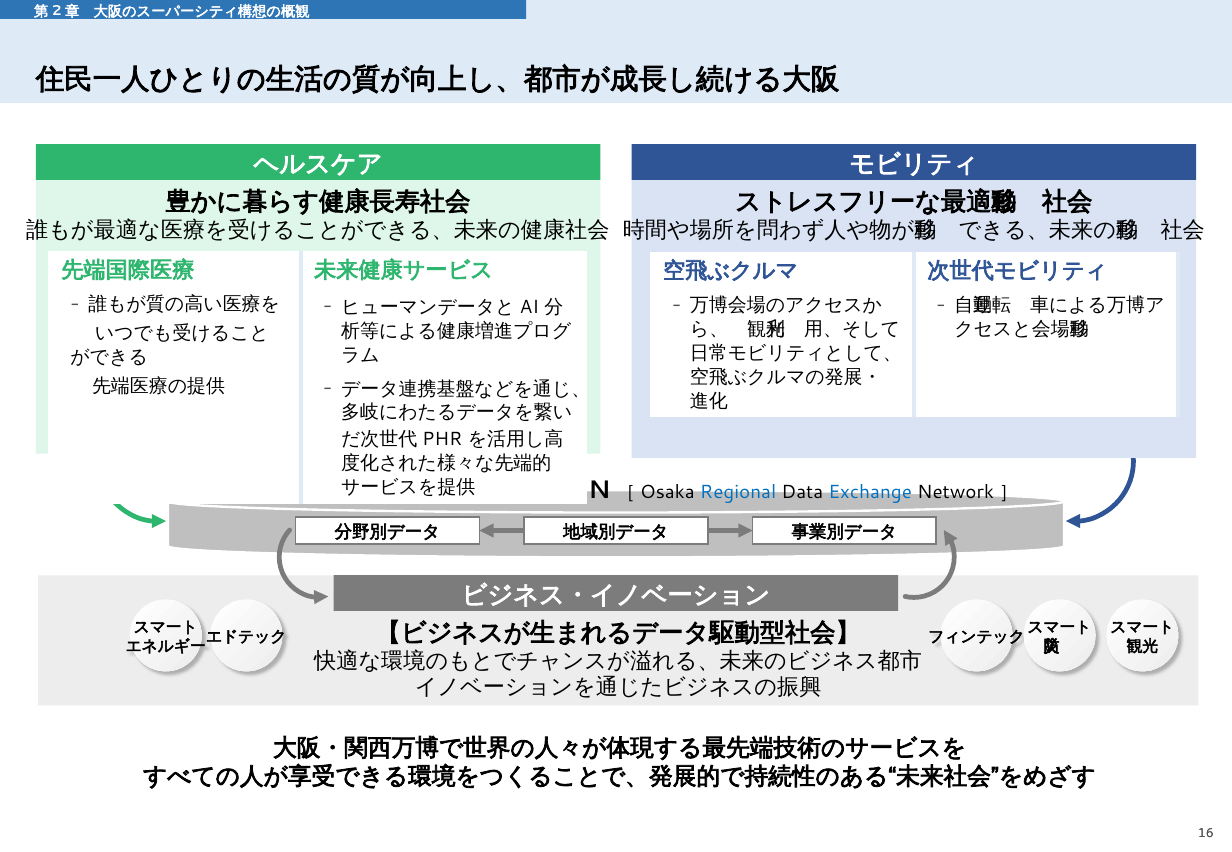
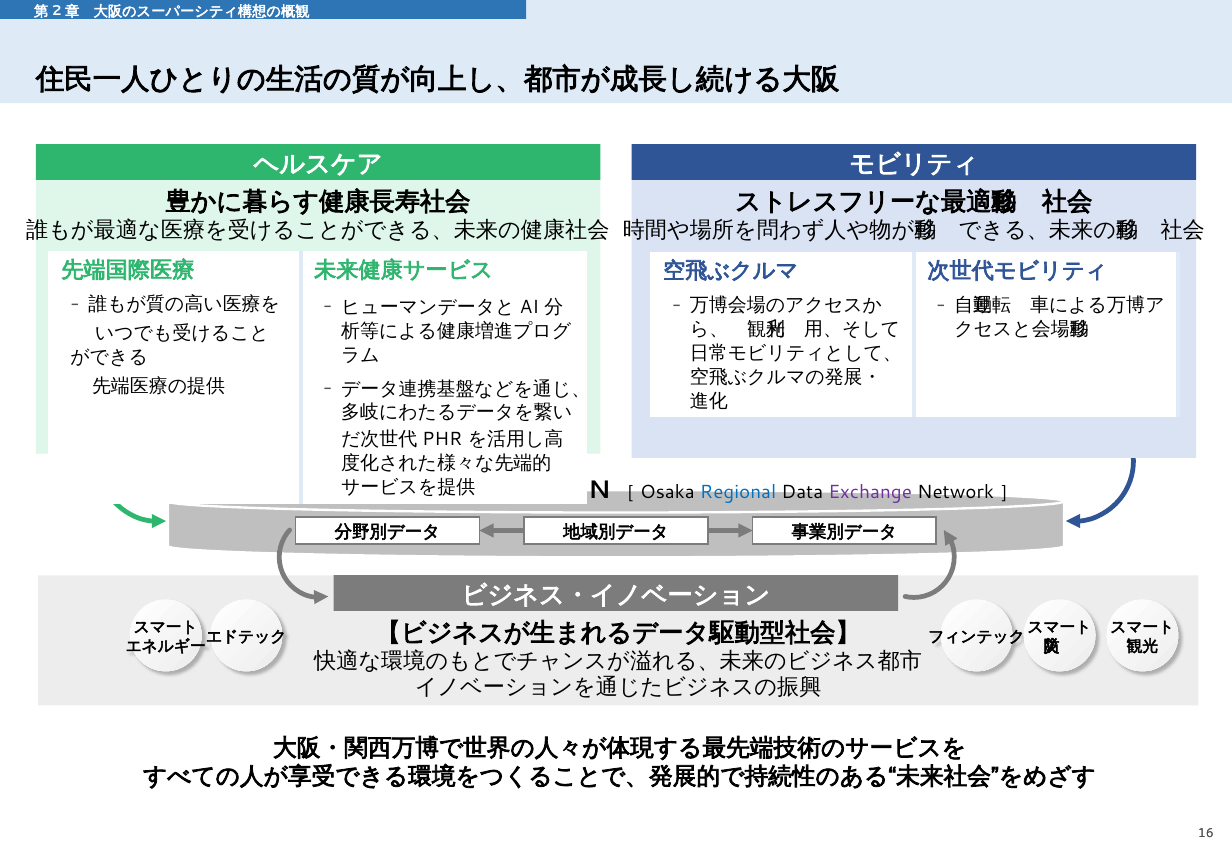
Exchange colour: blue -> purple (870, 492)
